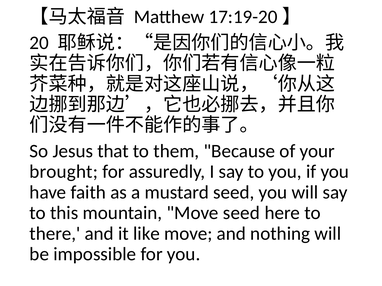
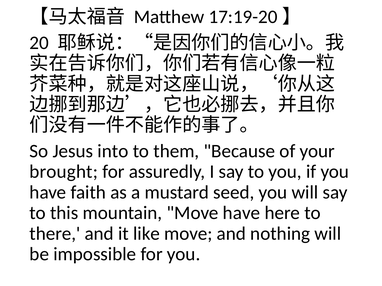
that: that -> into (113, 151)
Move seed: seed -> have (241, 213)
